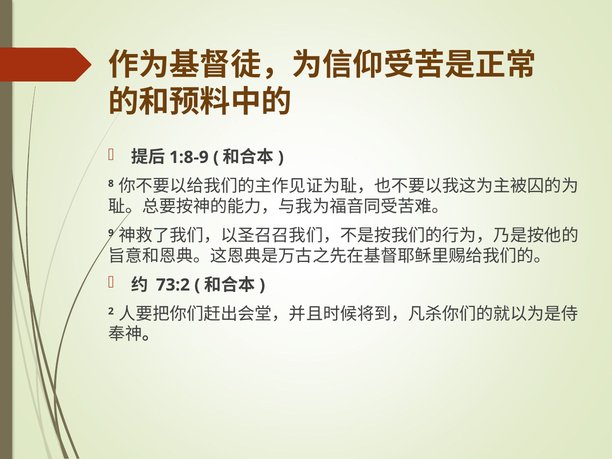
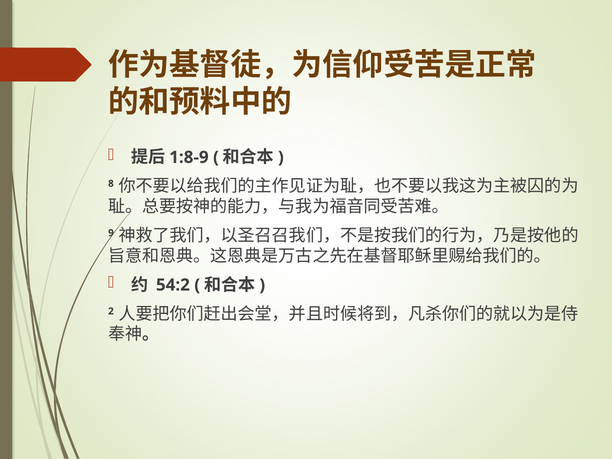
73:2: 73:2 -> 54:2 (173, 285)
